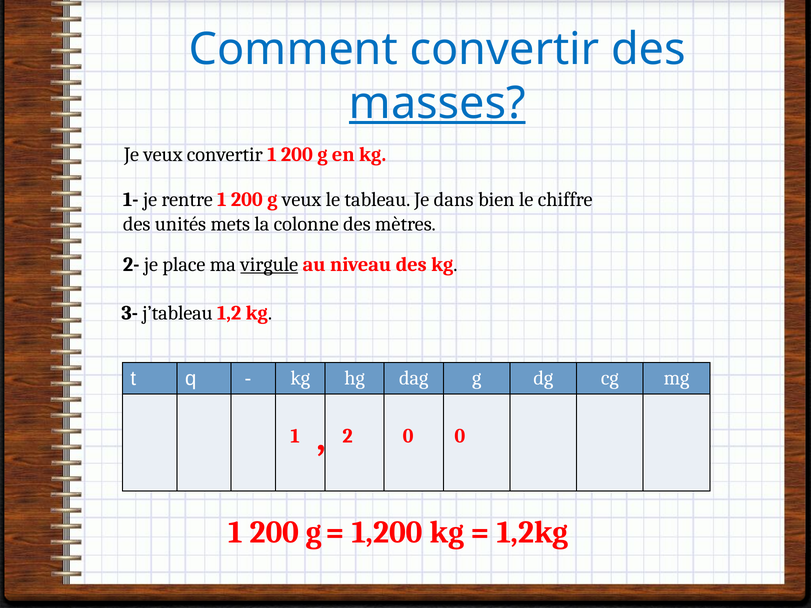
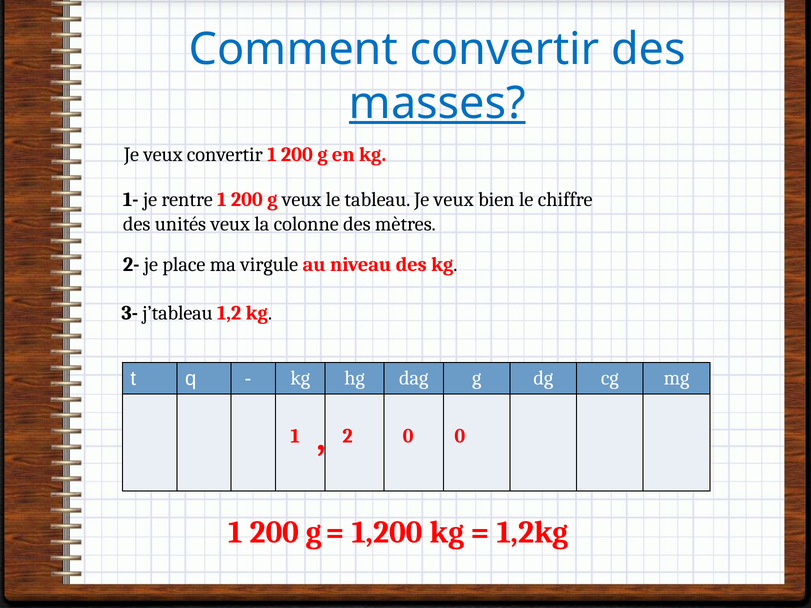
tableau Je dans: dans -> veux (454, 200)
unités mets: mets -> veux (230, 224)
virgule underline: present -> none (269, 264)
